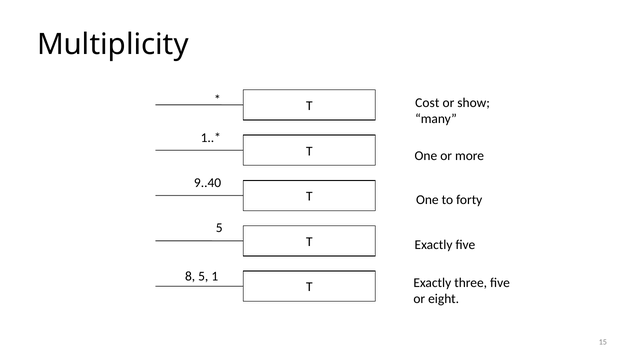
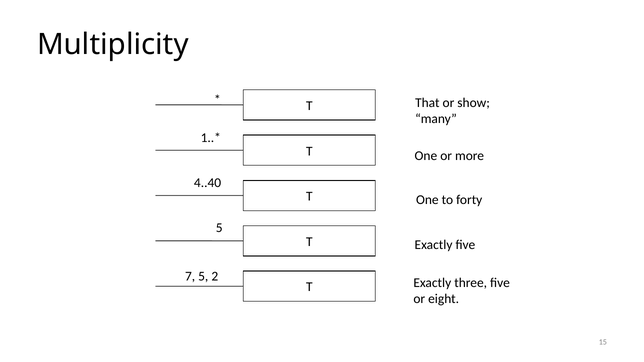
Cost: Cost -> That (427, 103)
9..40: 9..40 -> 4..40 (208, 183)
8: 8 -> 7 (190, 277)
1: 1 -> 2 (215, 277)
